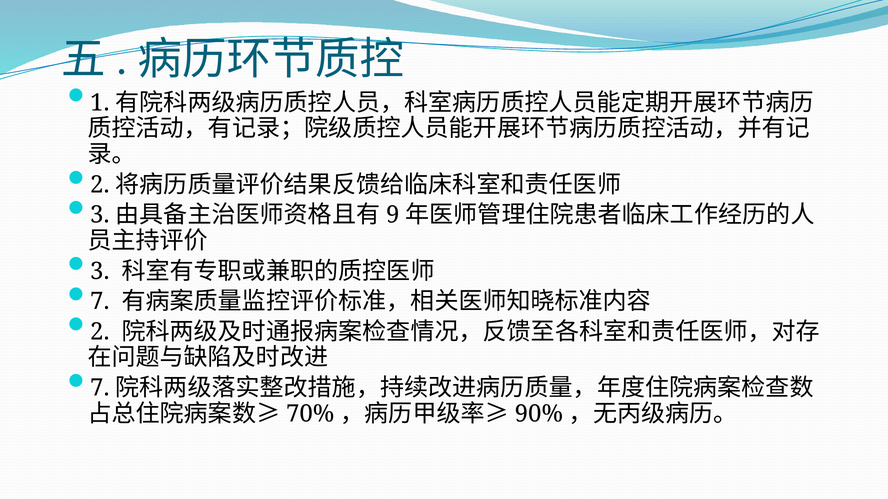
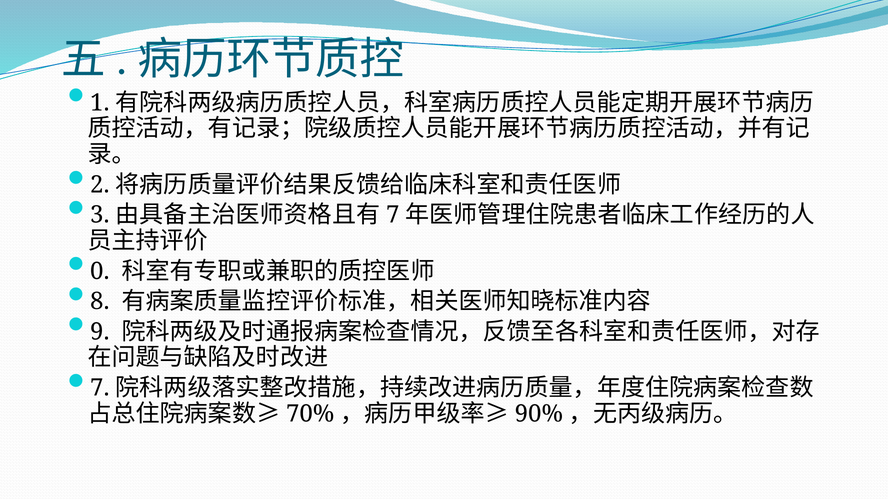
9: 9 -> 7 (393, 215)
3: 3 -> 0 (100, 271)
7: 7 -> 8 (100, 302)
2: 2 -> 9 (100, 332)
